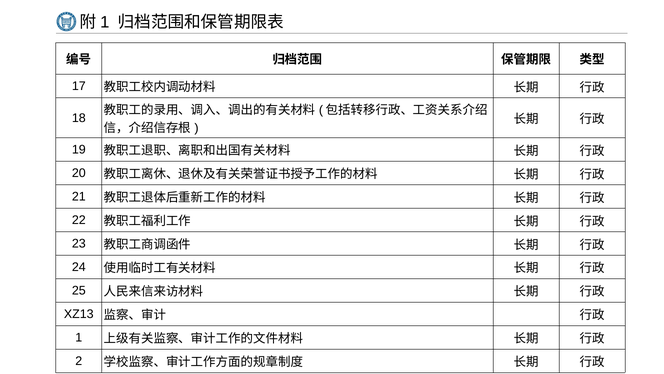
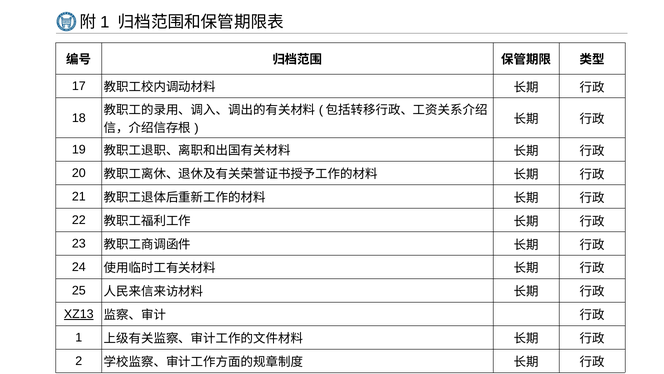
XZ13 underline: none -> present (79, 314)
